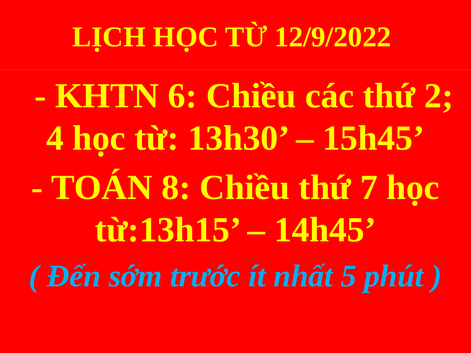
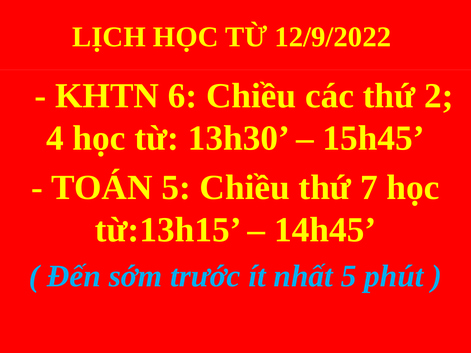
TOÁN 8: 8 -> 5 (176, 188)
